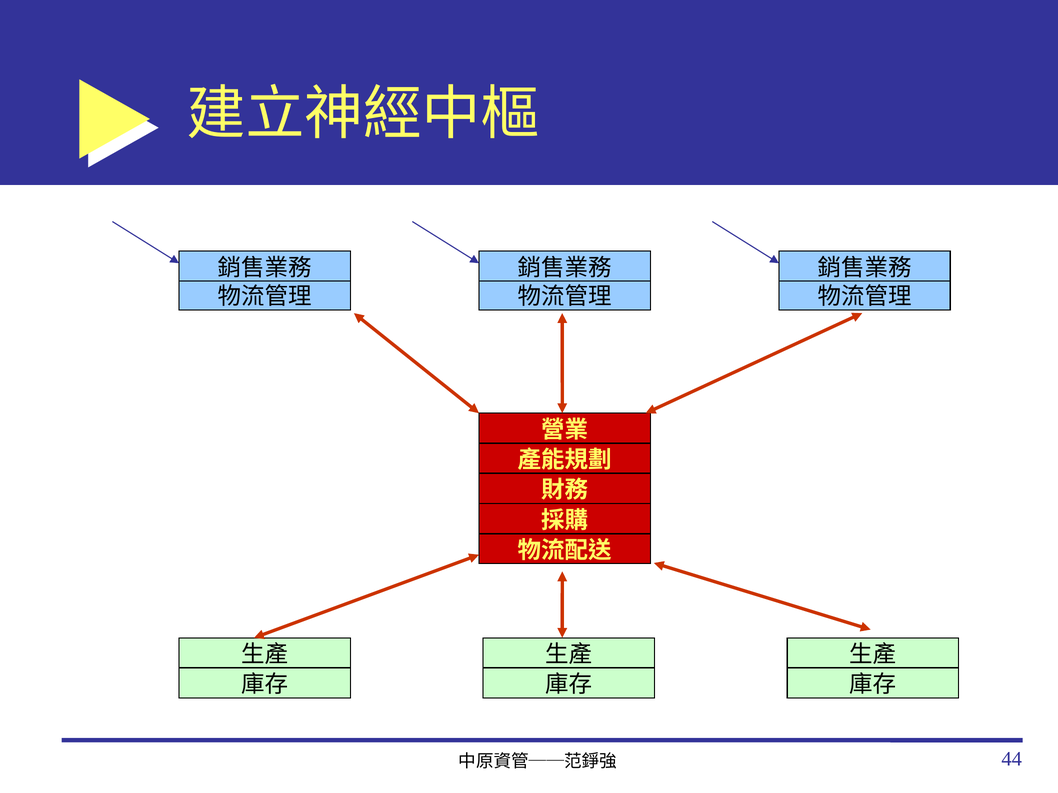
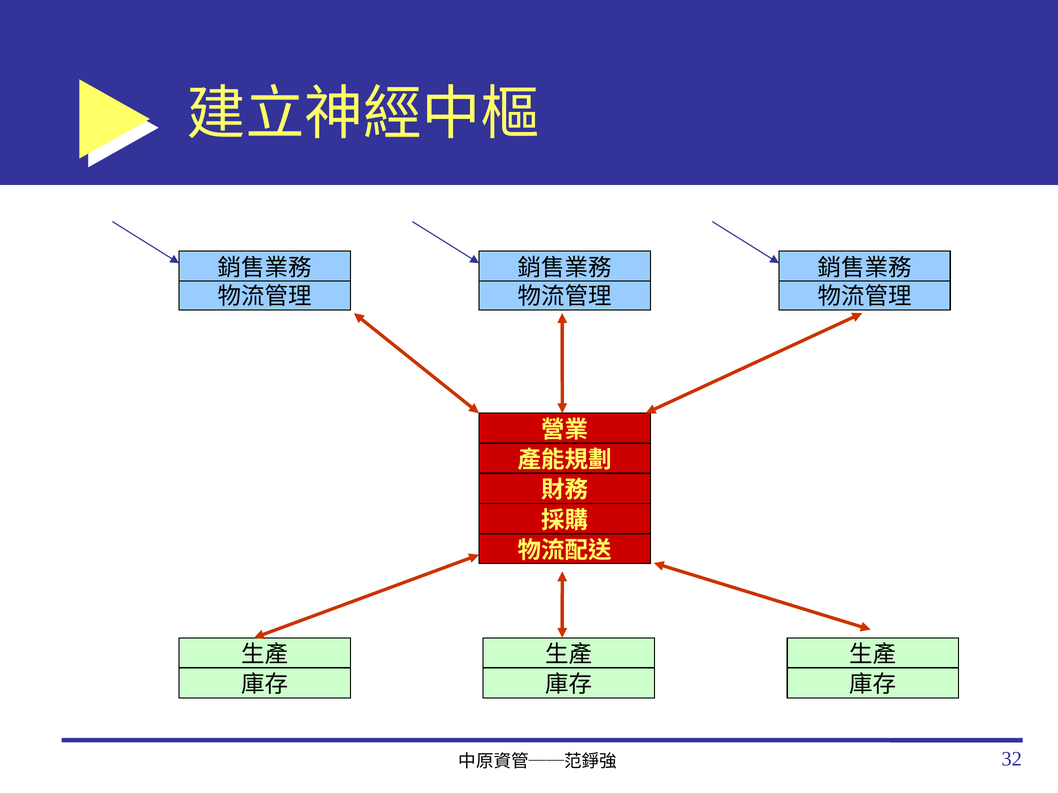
44: 44 -> 32 (1012, 760)
